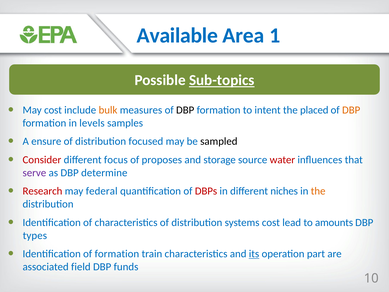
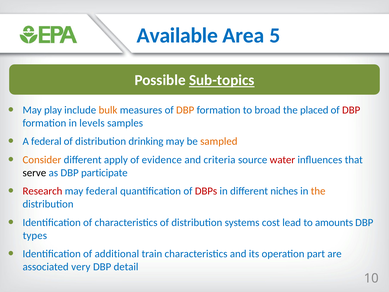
1: 1 -> 5 (275, 36)
May cost: cost -> play (53, 110)
DBP colour: black -> orange (185, 110)
intent: intent -> broad (268, 110)
DBP colour: orange -> red (351, 110)
A ensure: ensure -> federal (46, 141)
focused: focused -> drinking (146, 141)
sampled colour: black -> orange (219, 141)
Consider colour: red -> orange (42, 160)
focus: focus -> apply (116, 160)
proposes: proposes -> evidence (162, 160)
storage: storage -> criteria (219, 160)
serve colour: purple -> black (34, 173)
determine: determine -> participate (104, 173)
of formation: formation -> additional (117, 254)
its underline: present -> none (254, 254)
field: field -> very (81, 267)
funds: funds -> detail (126, 267)
